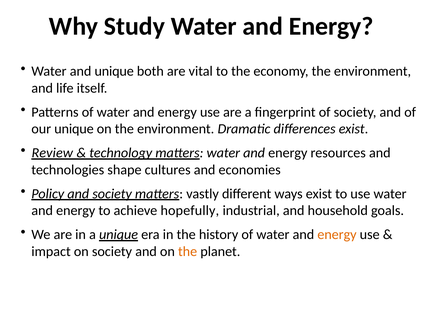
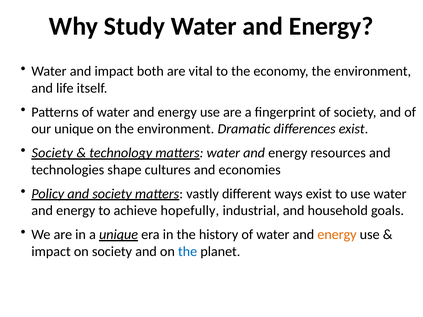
and unique: unique -> impact (114, 71)
Review: Review -> Society (52, 153)
the colour: orange -> blue (188, 252)
